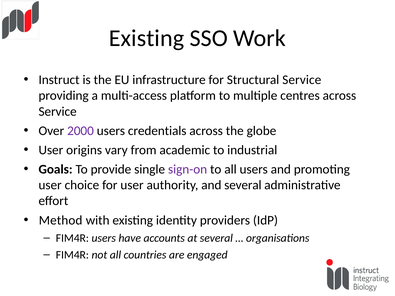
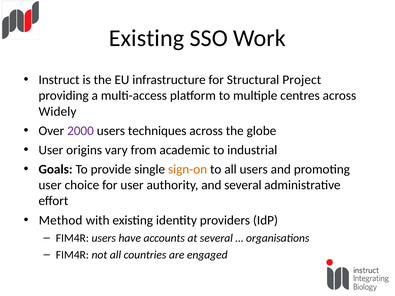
Structural Service: Service -> Project (302, 80)
Service: Service -> Widely (57, 112)
credentials: credentials -> techniques (157, 131)
sign-on colour: purple -> orange (188, 169)
